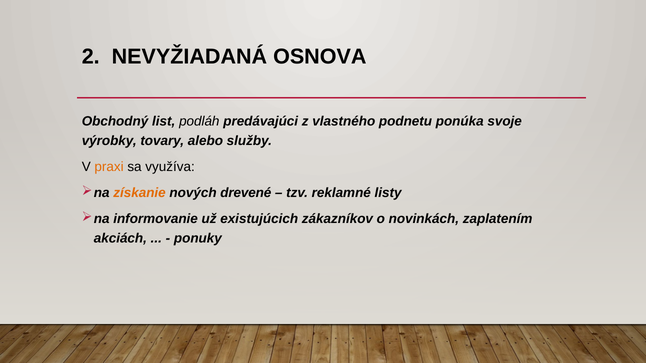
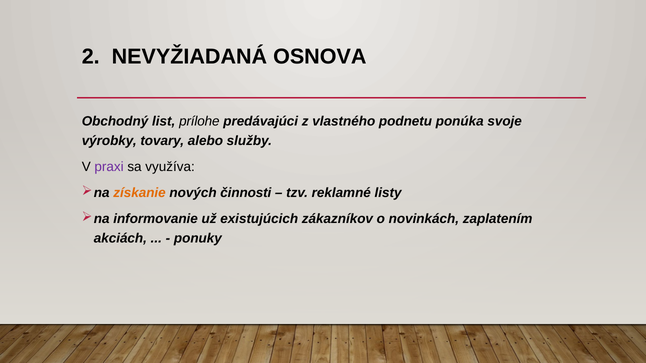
podláh: podláh -> prílohe (199, 121)
praxi colour: orange -> purple (109, 167)
drevené: drevené -> činnosti (246, 193)
